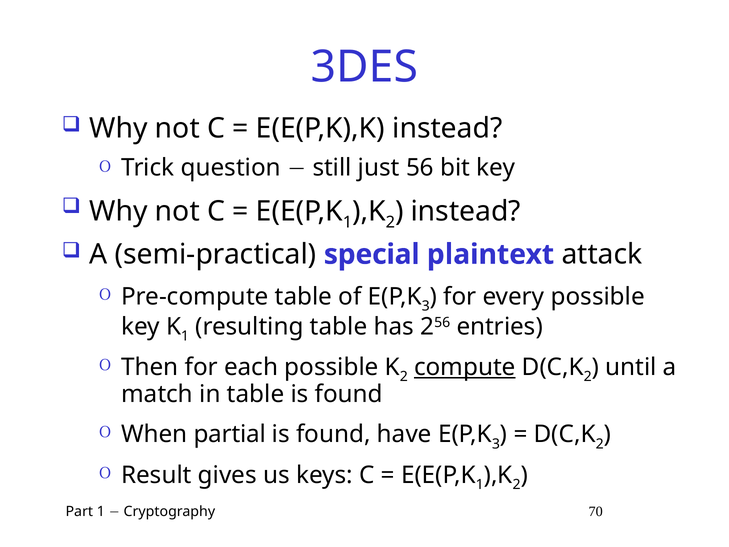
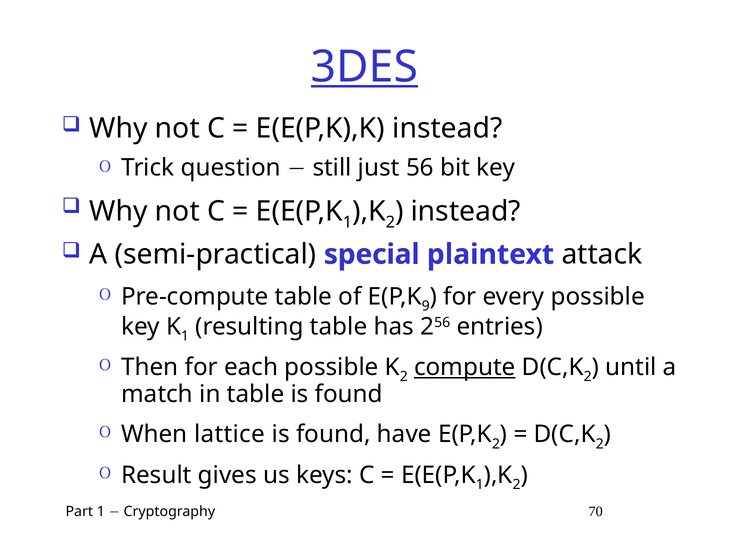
3DES underline: none -> present (364, 67)
3: 3 -> 9 (426, 306)
partial: partial -> lattice (230, 434)
3: 3 -> 2 (496, 444)
